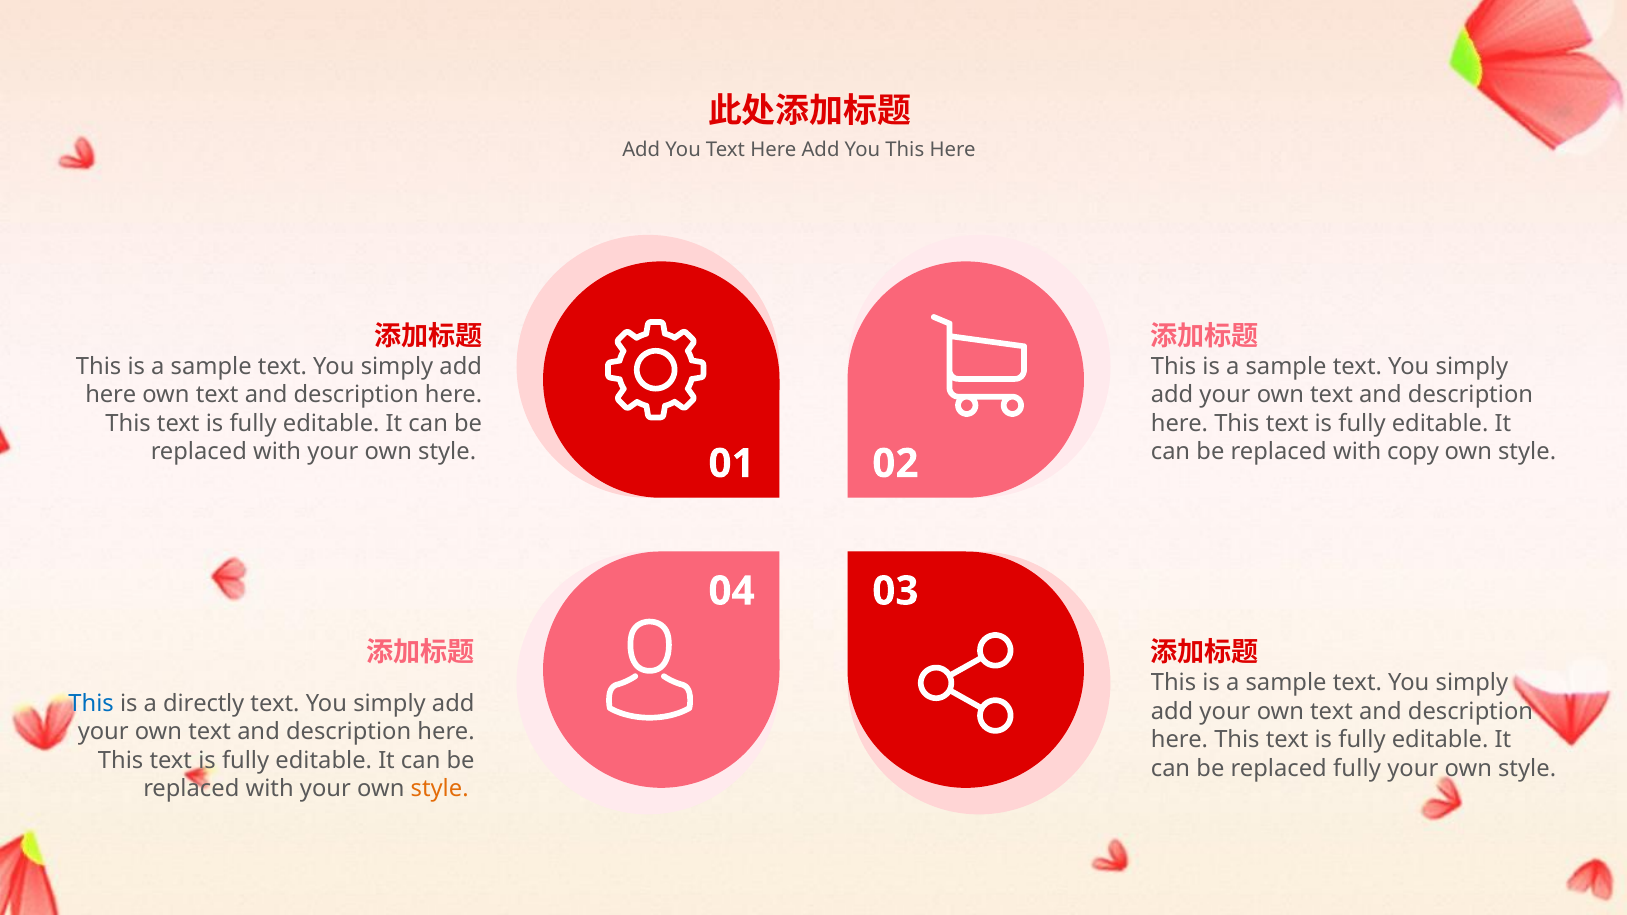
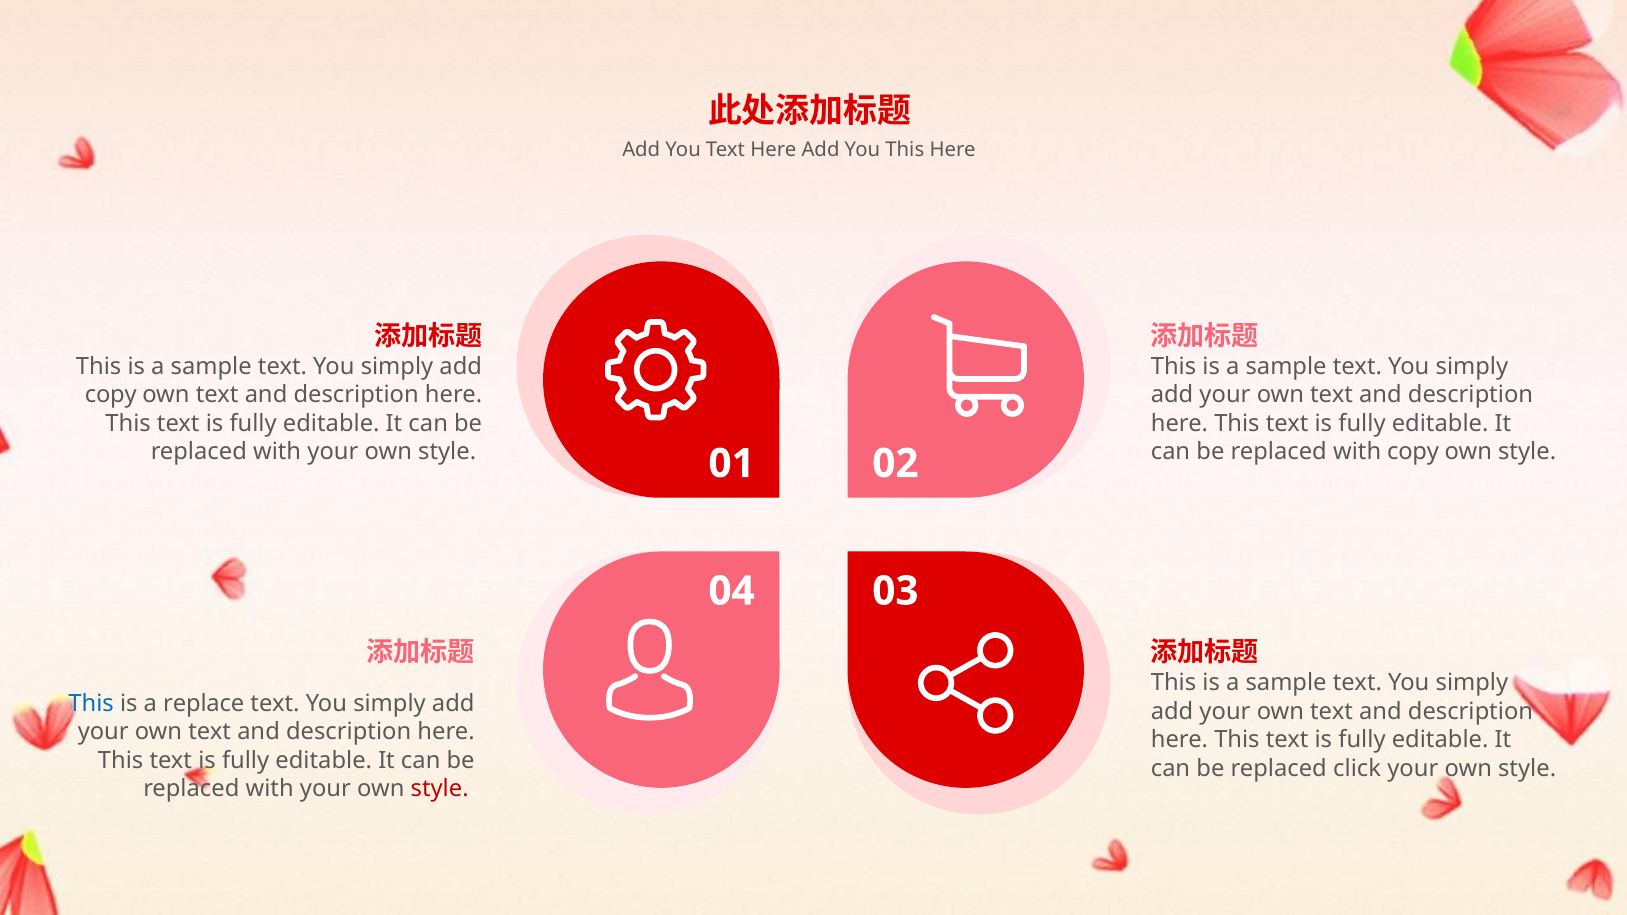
here: here -> copy (111, 395)
directly: directly -> replace (204, 704)
replaced fully: fully -> click (1357, 769)
style colour: orange -> red (440, 789)
